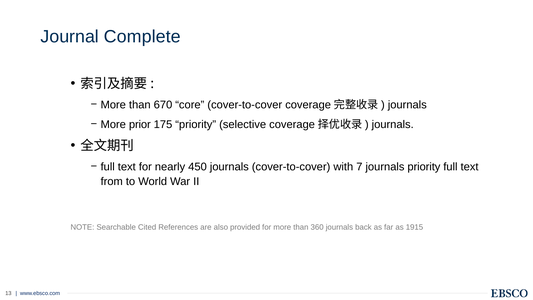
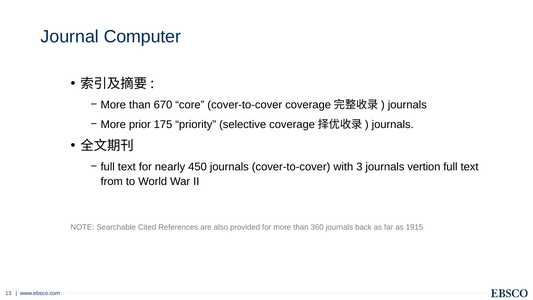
Complete: Complete -> Computer (142, 37)
7: 7 -> 3 (359, 167)
journals priority: priority -> vertion (424, 167)
